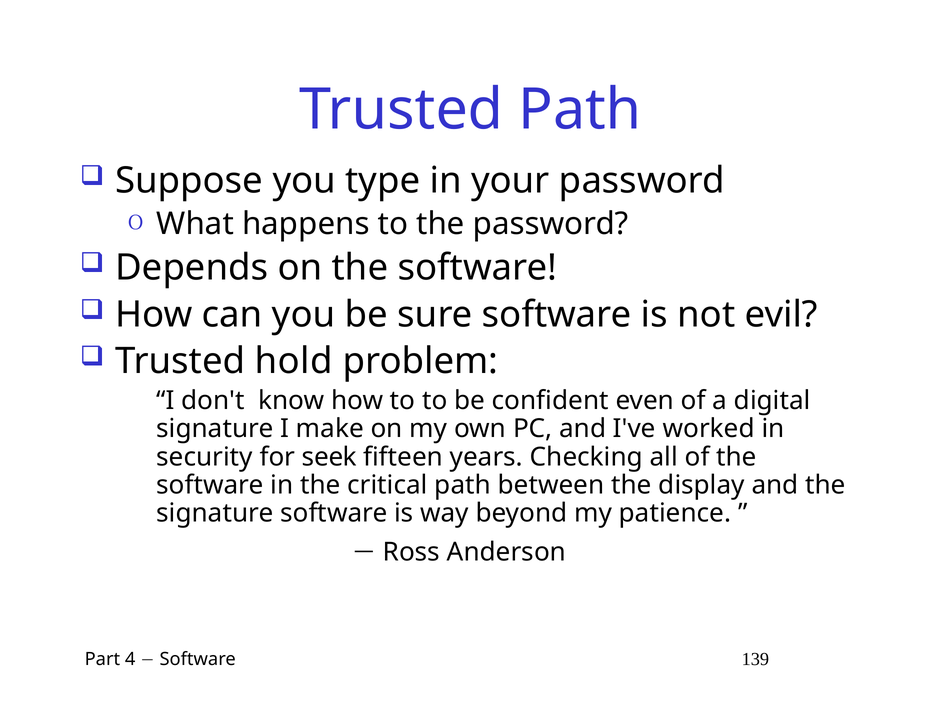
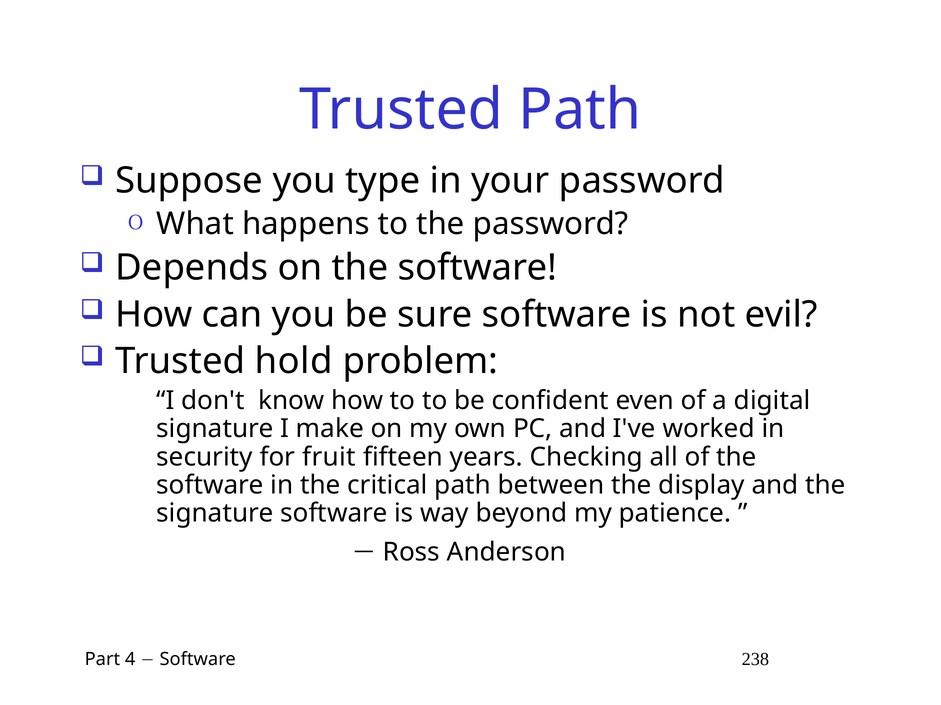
seek: seek -> fruit (329, 457)
139: 139 -> 238 (755, 660)
